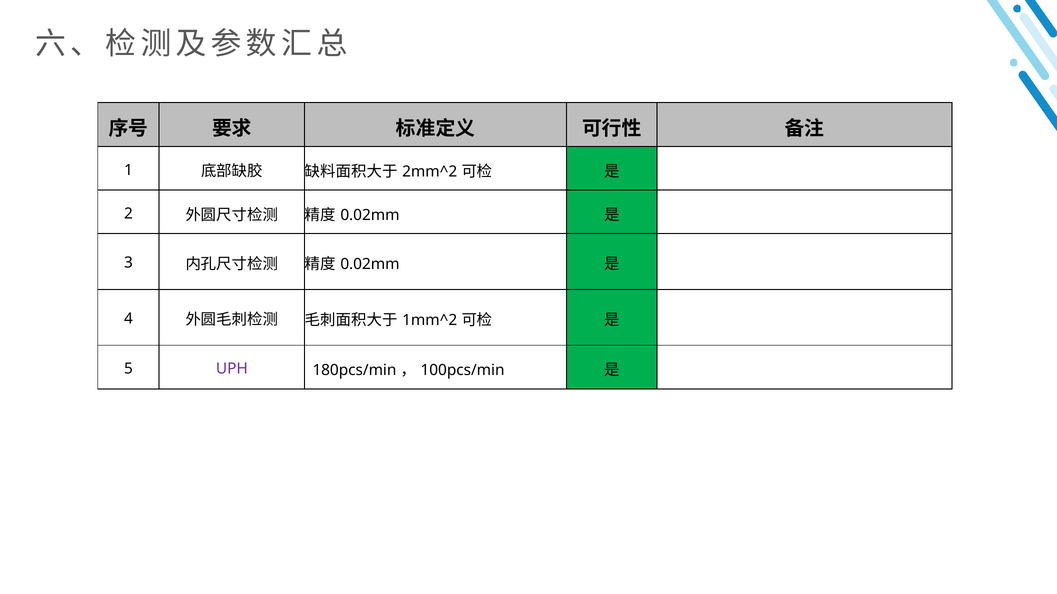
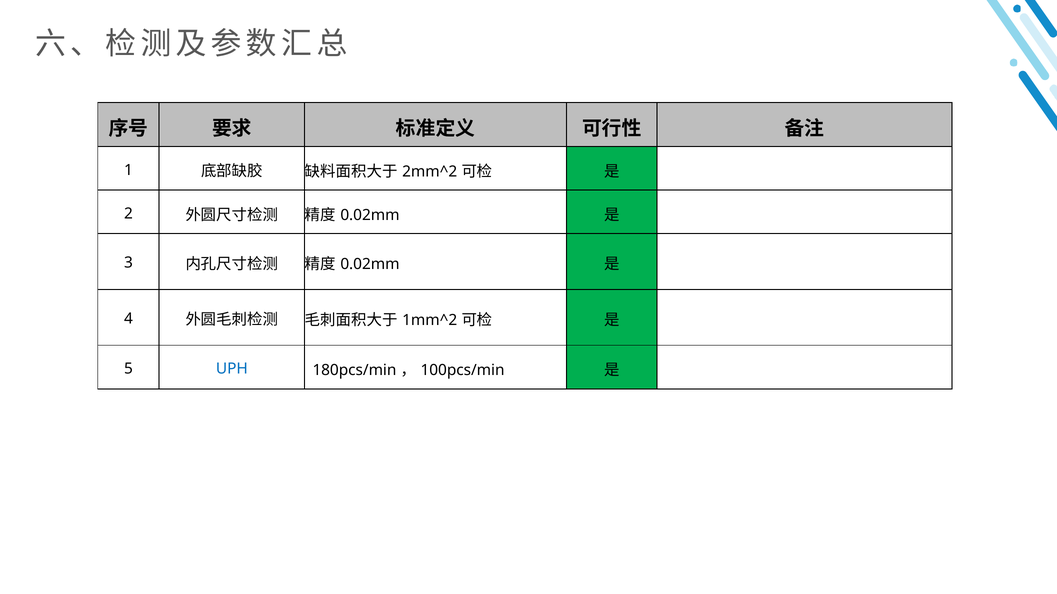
UPH colour: purple -> blue (232, 369)
